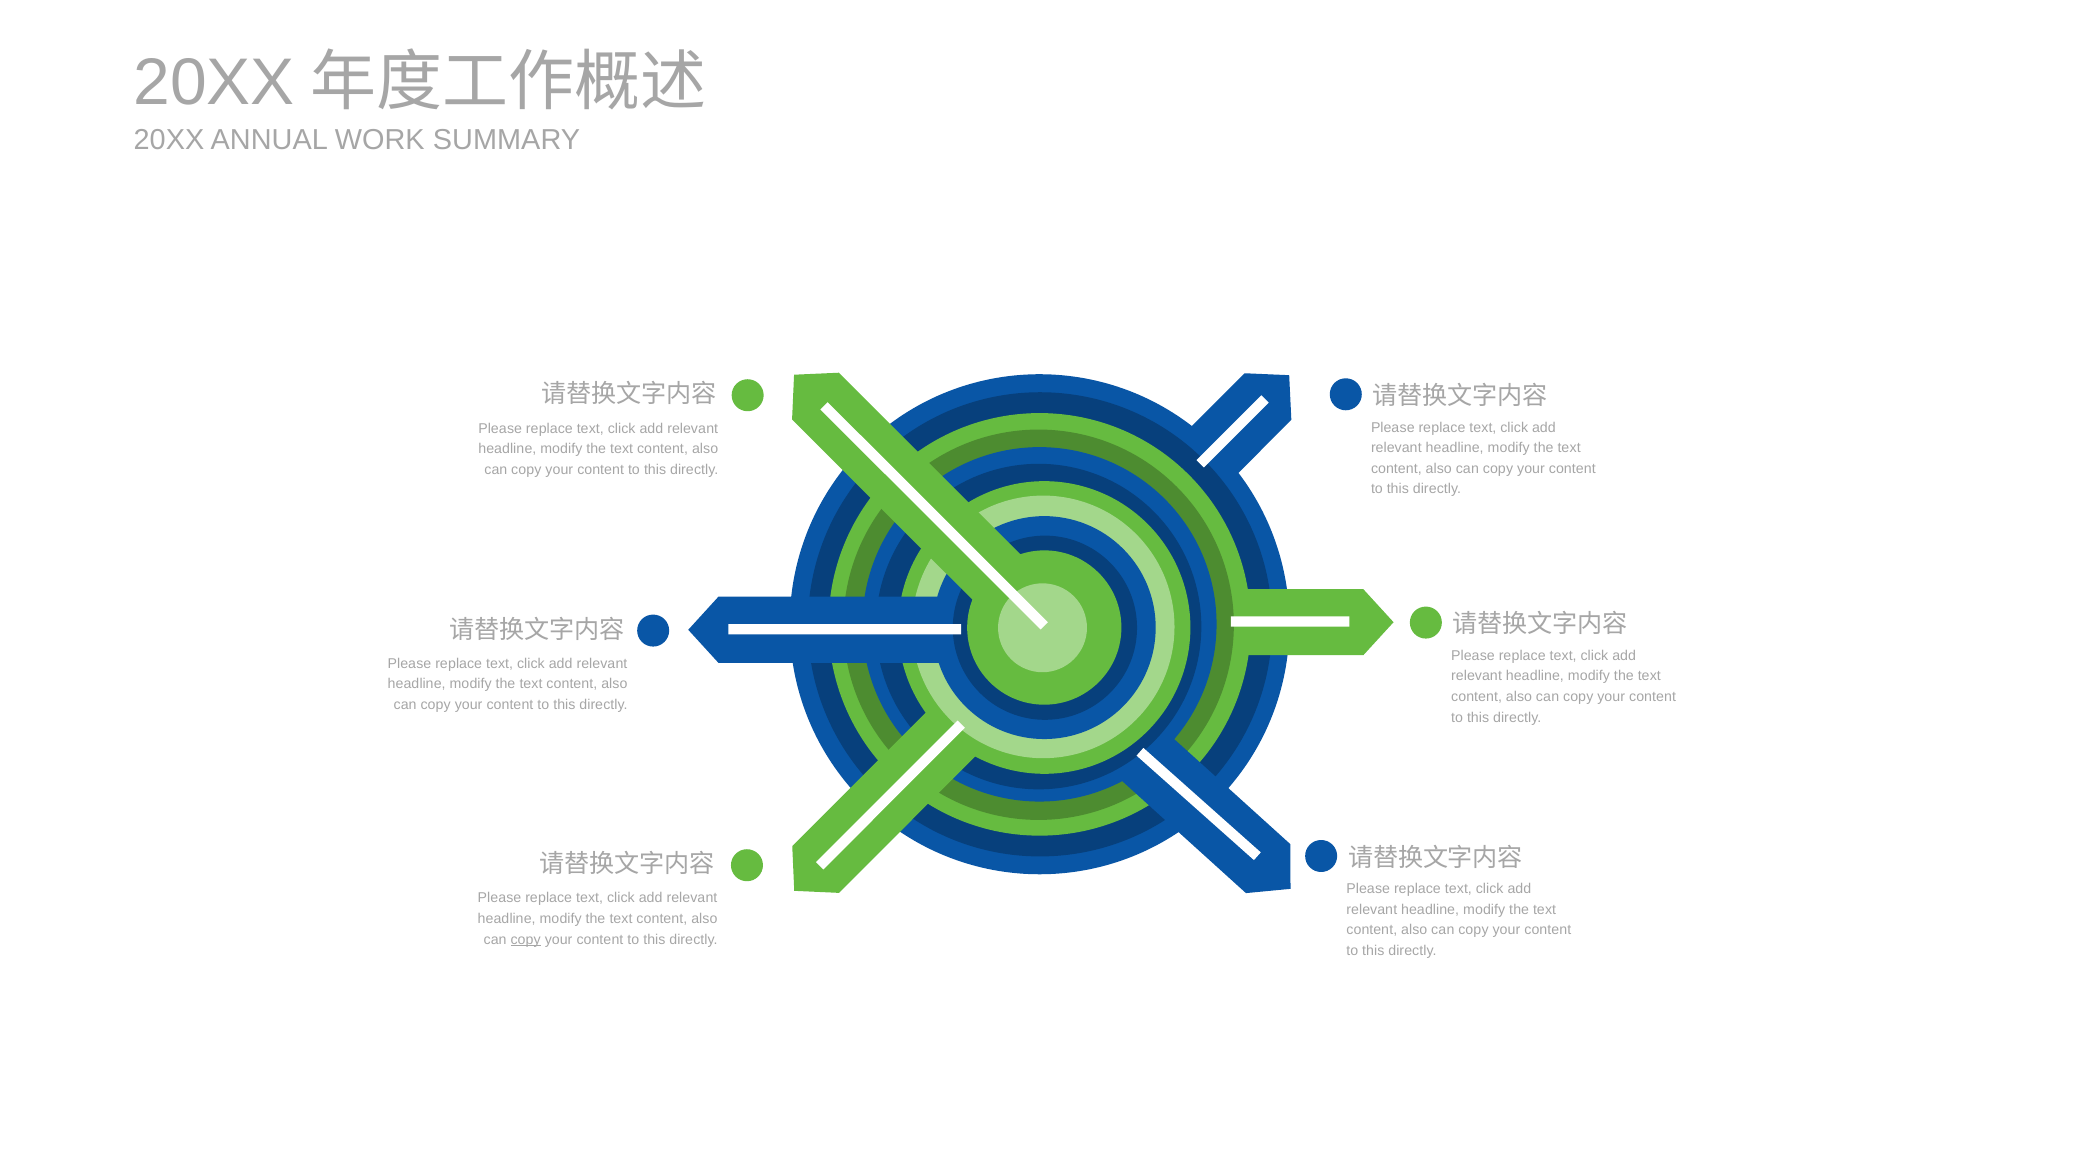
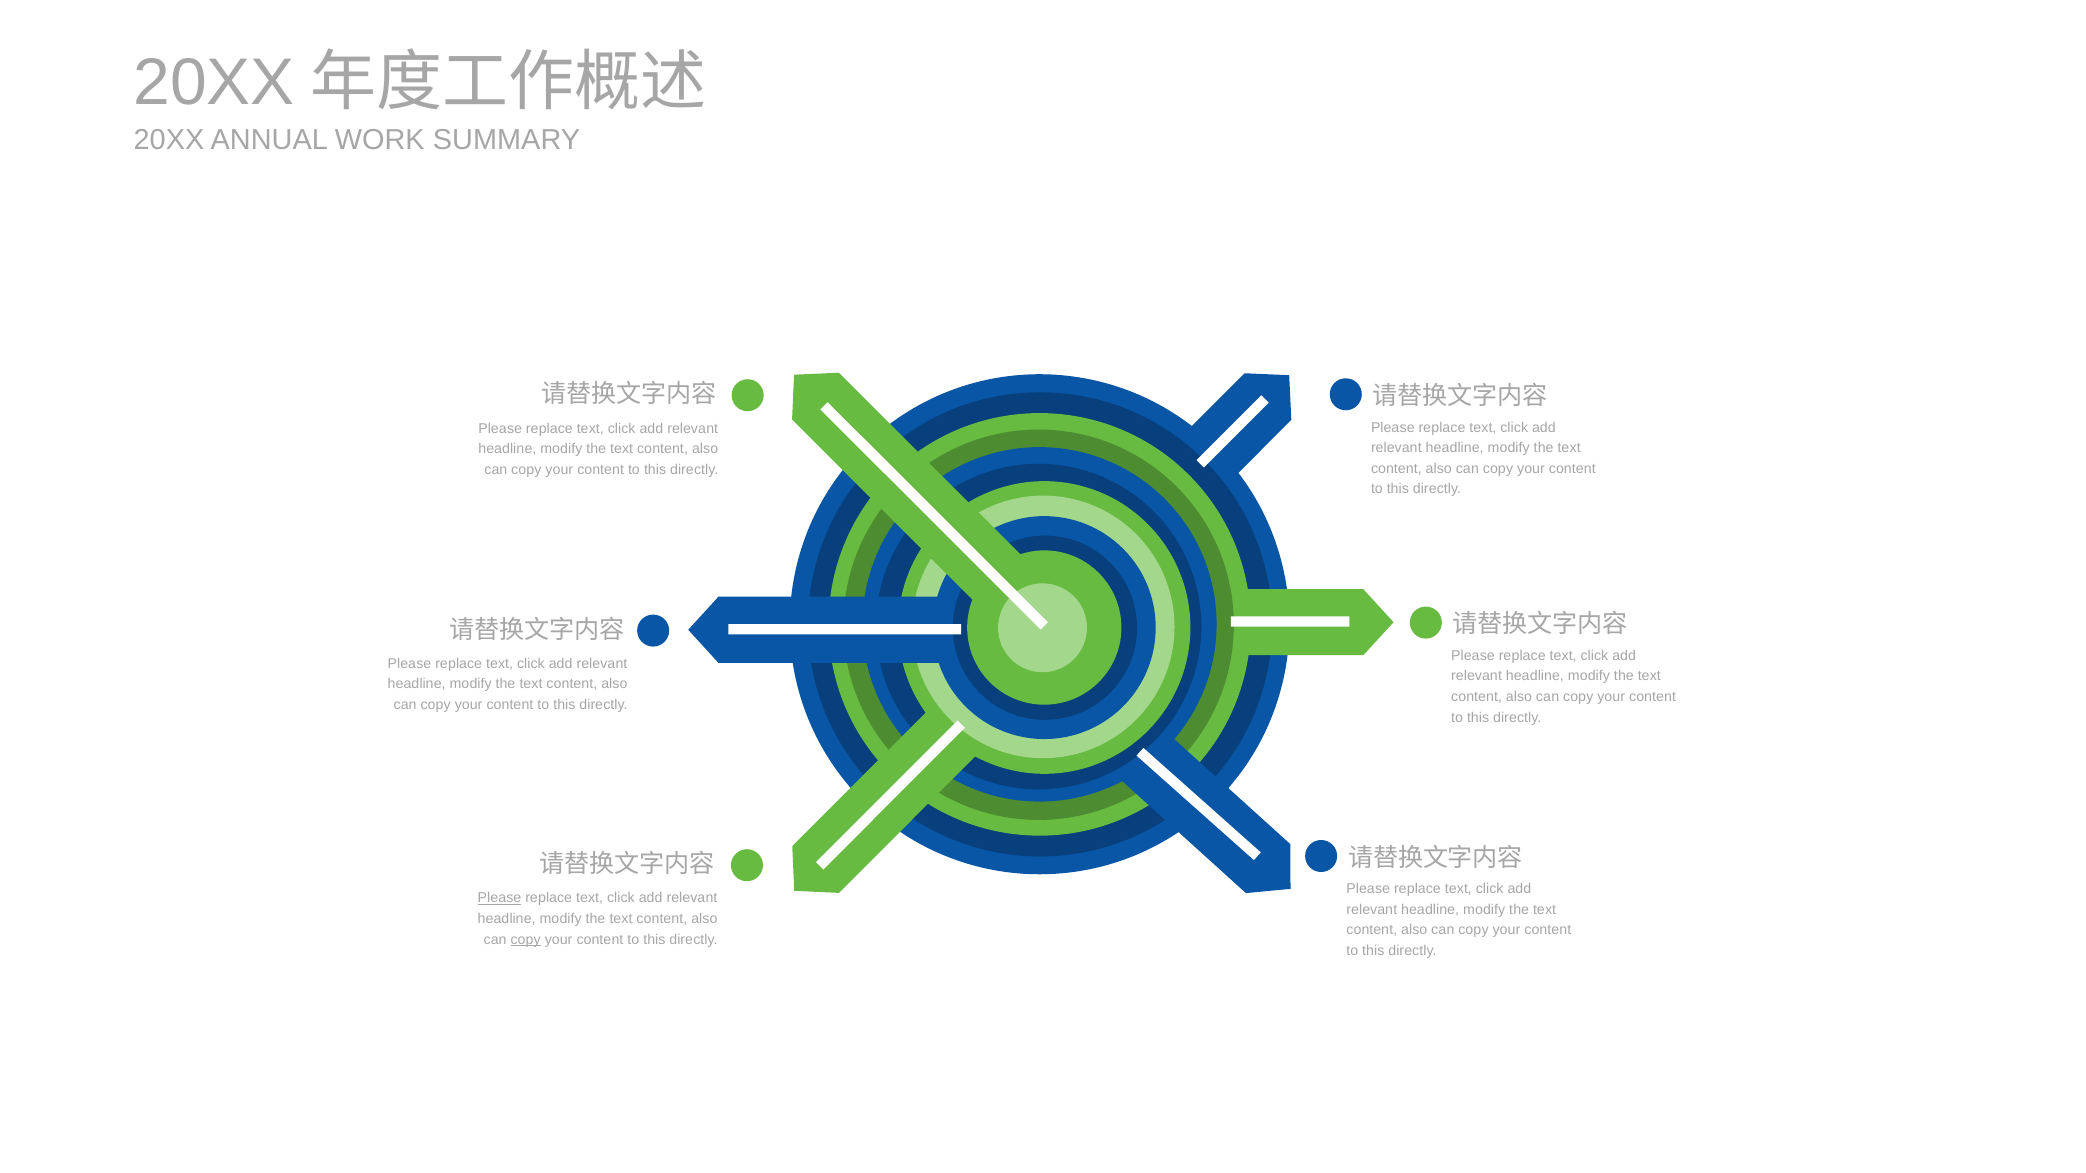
Please underline: none -> present (500, 899)
